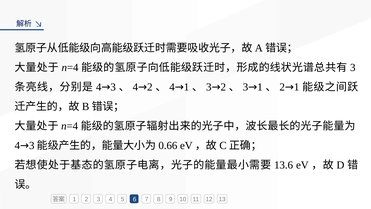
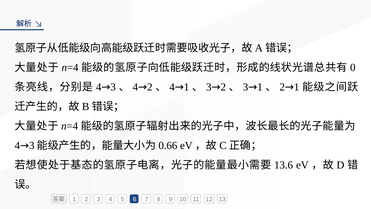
3: 3 -> 0 (353, 68)
